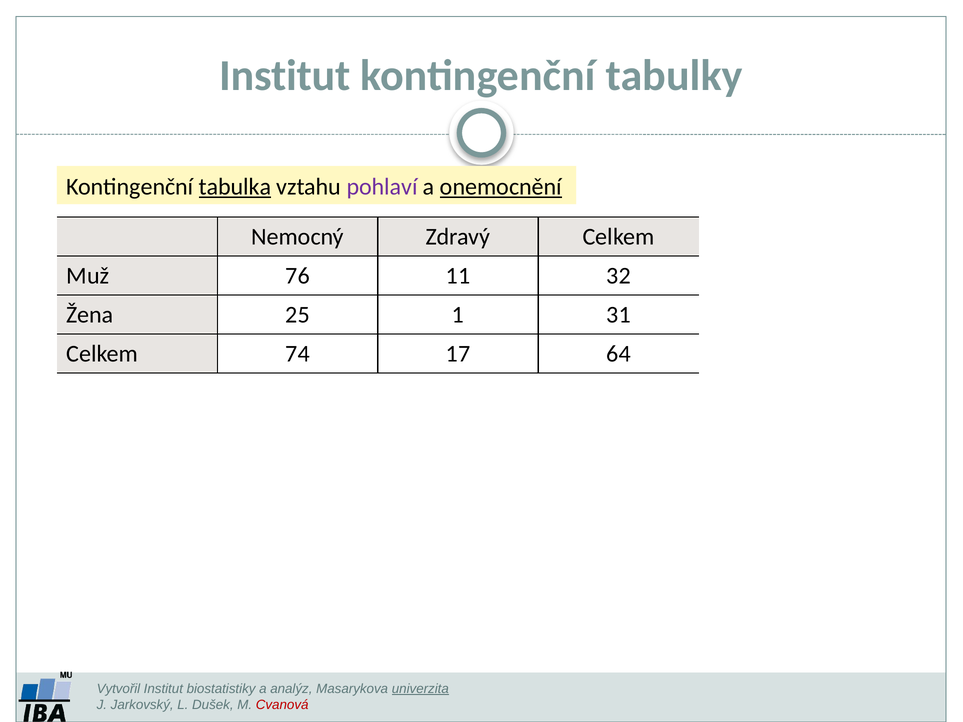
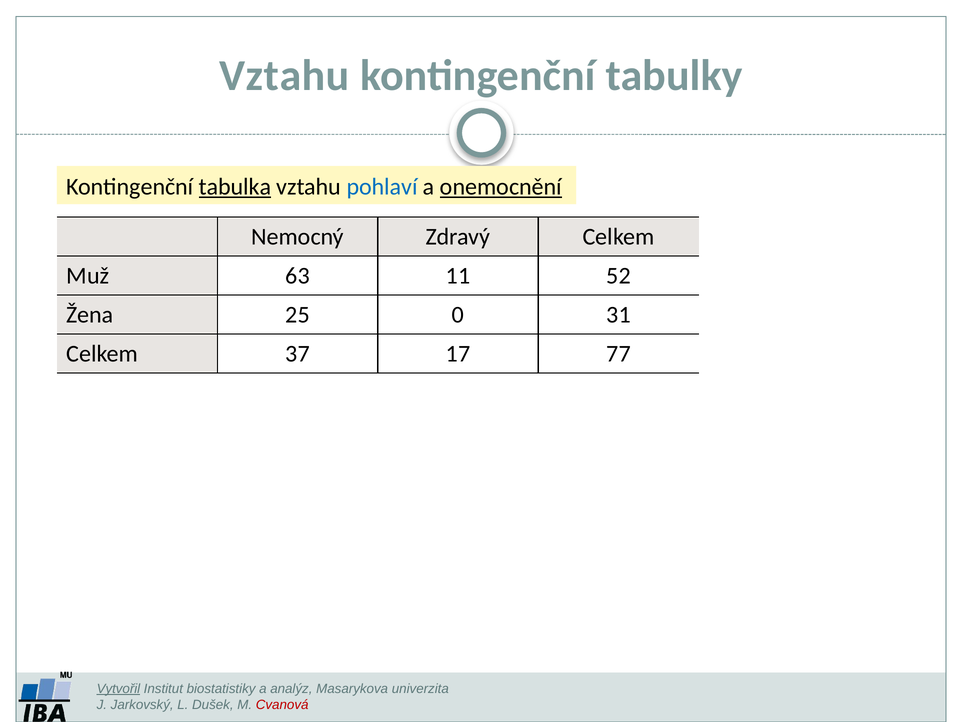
Institut: Institut -> Vztahu (284, 76)
pohlaví colour: purple -> blue (382, 187)
76: 76 -> 63 (298, 276)
32: 32 -> 52 (619, 276)
1: 1 -> 0 (458, 315)
74: 74 -> 37 (298, 354)
64: 64 -> 77 (619, 354)
Vytvořil underline: none -> present (118, 689)
univerzita underline: present -> none (420, 689)
